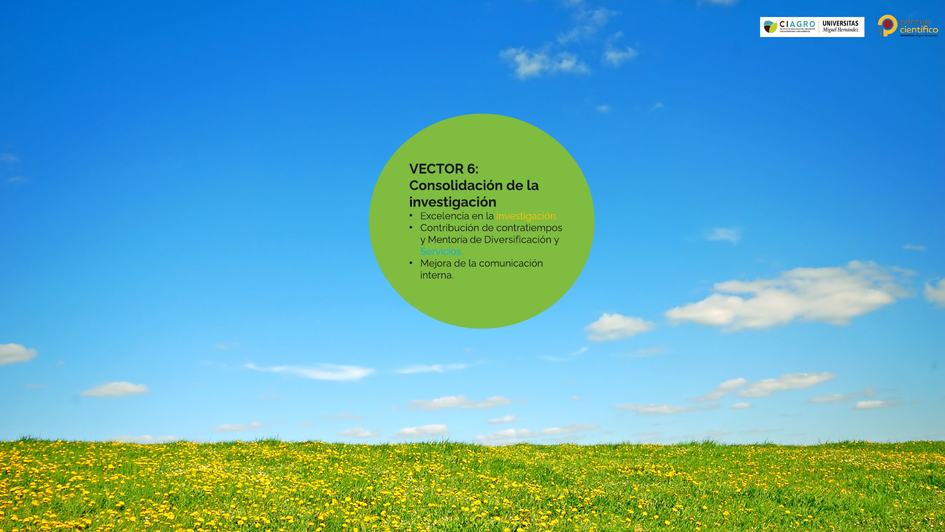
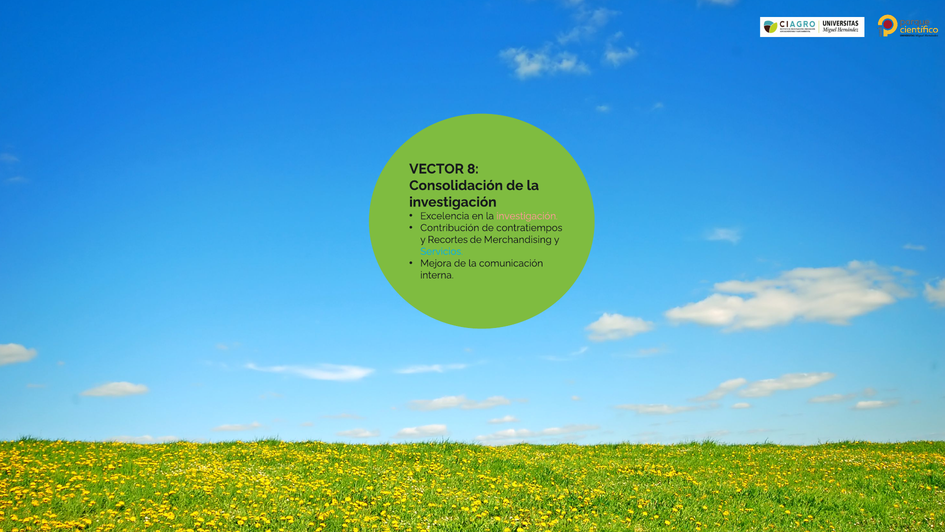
6: 6 -> 8 (473, 169)
investigación colour: yellow -> pink (527, 216)
Mentoría: Mentoría -> Recortes (448, 240)
Diversificación: Diversificación -> Merchandising (518, 240)
